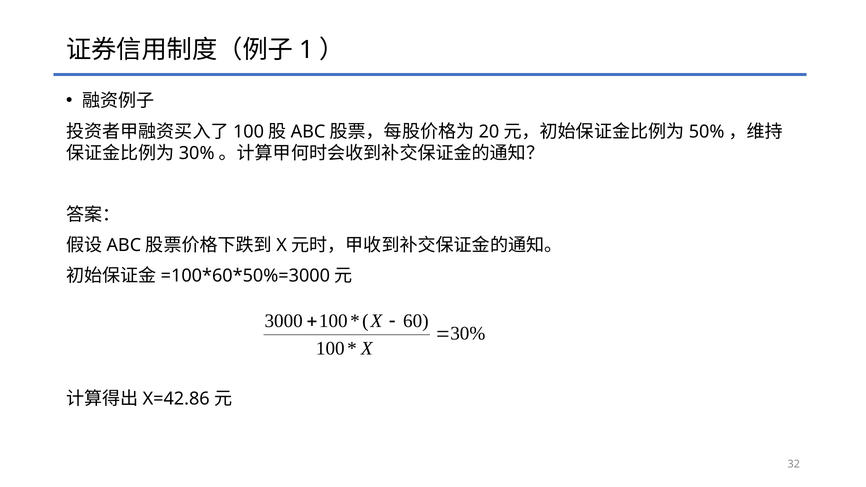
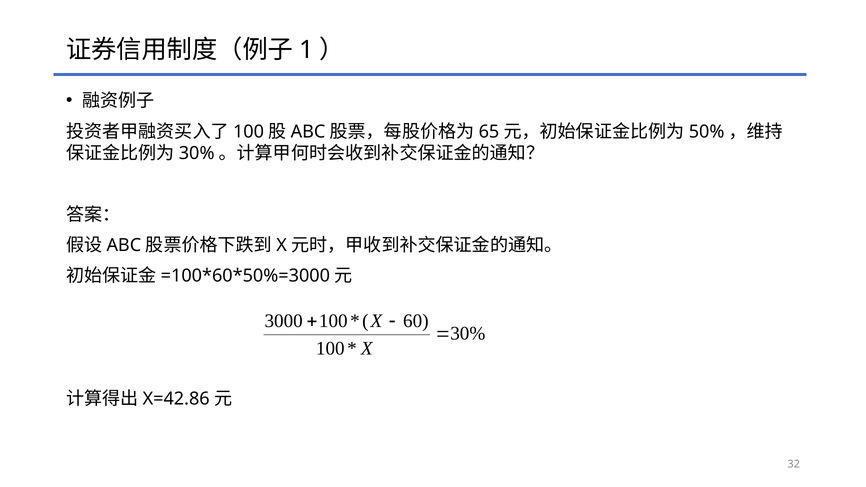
20: 20 -> 65 (489, 132)
